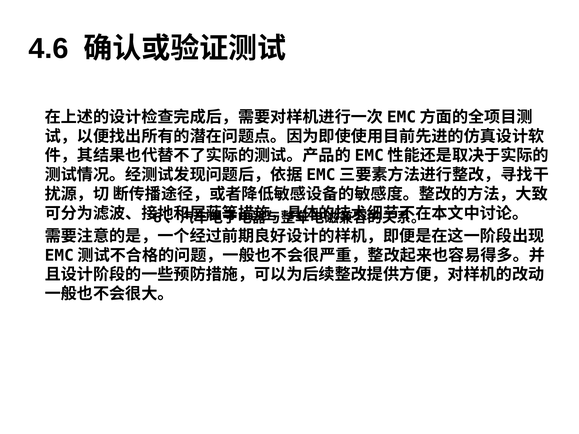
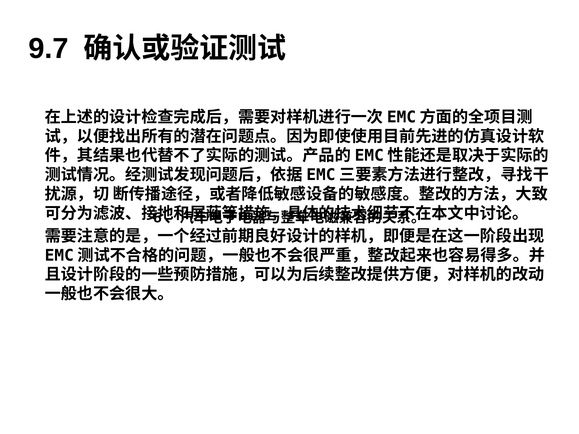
4.6: 4.6 -> 9.7 (48, 49)
